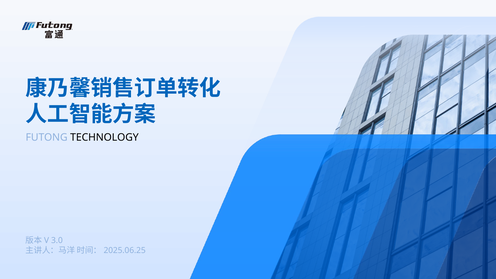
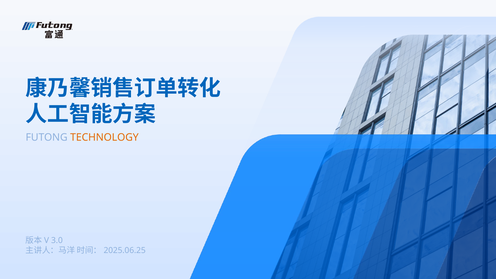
TECHNOLOGY colour: black -> orange (104, 137)
